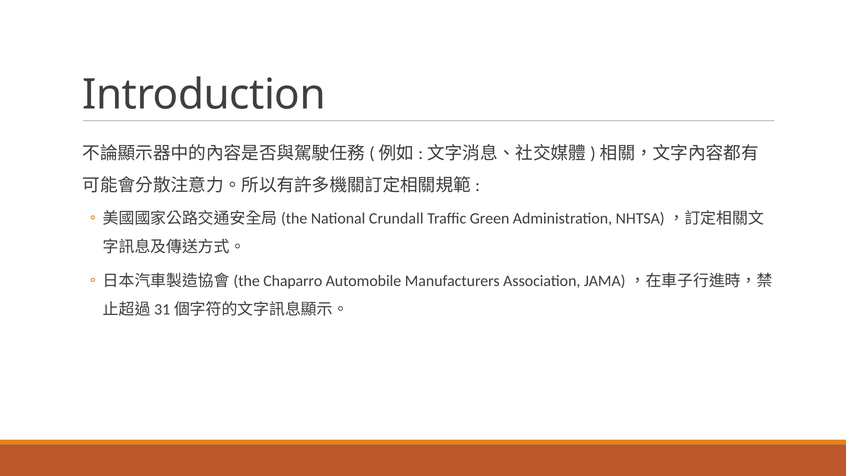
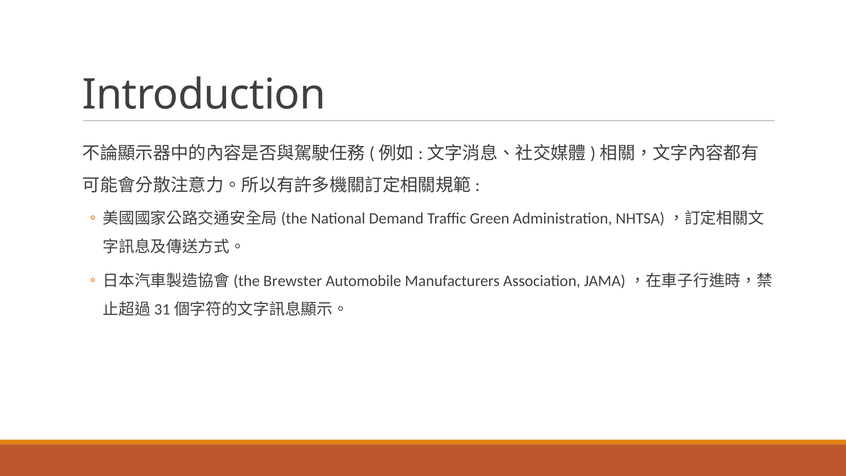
Crundall: Crundall -> Demand (396, 218)
Chaparro: Chaparro -> Brewster (293, 281)
